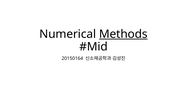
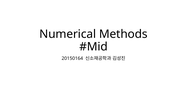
Methods underline: present -> none (123, 34)
